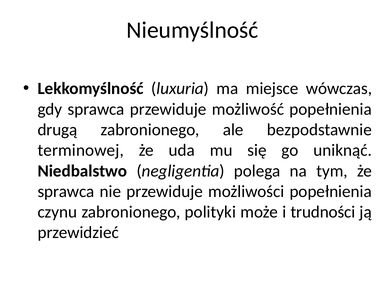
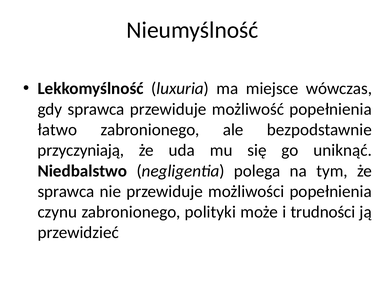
drugą: drugą -> łatwo (57, 130)
terminowej: terminowej -> przyczyniają (81, 150)
